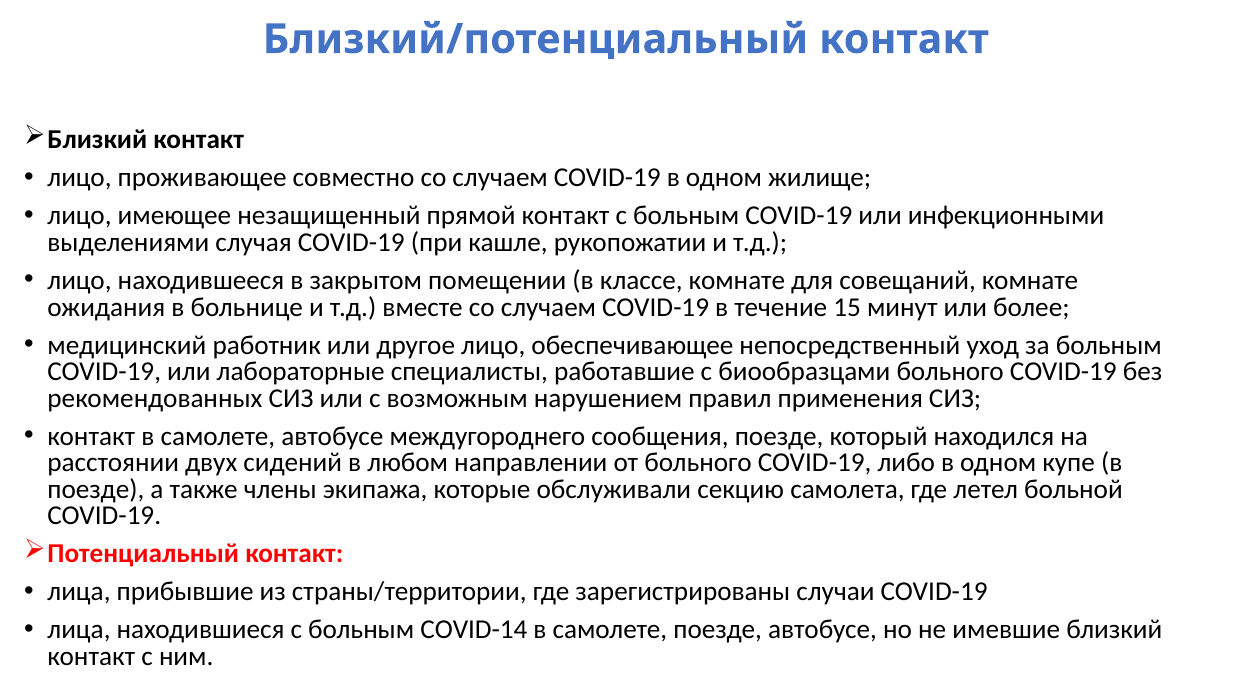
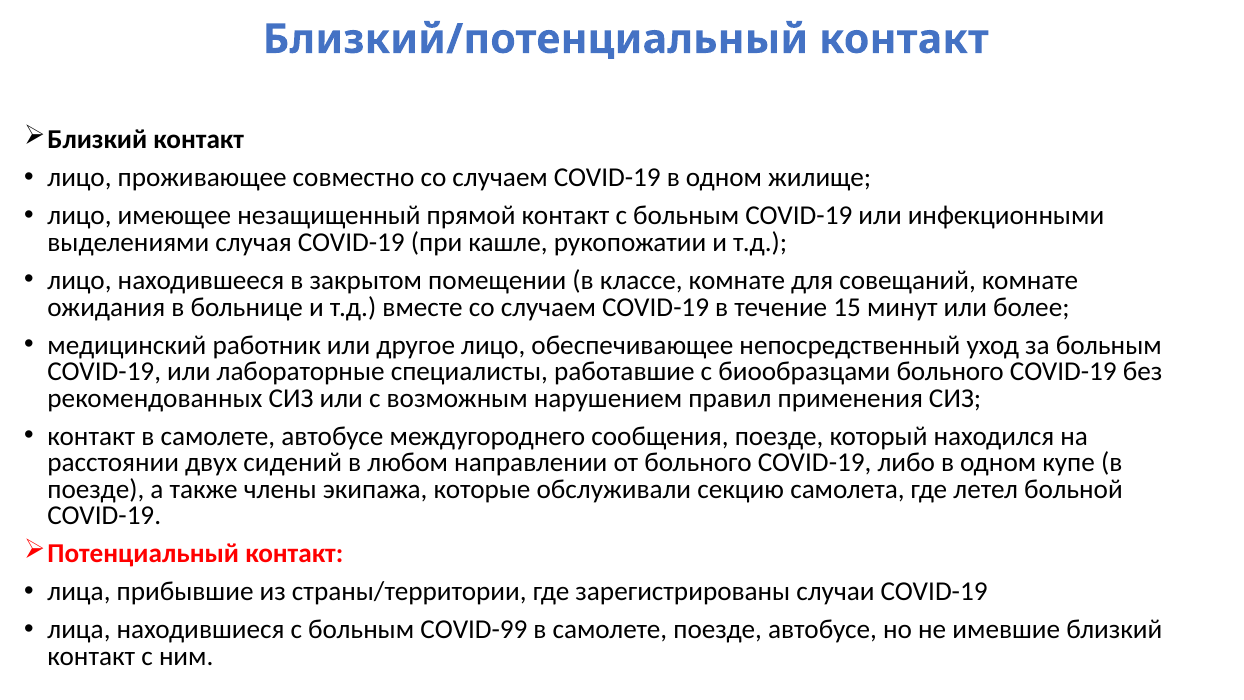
COVID-14: COVID-14 -> COVID-99 (474, 630)
